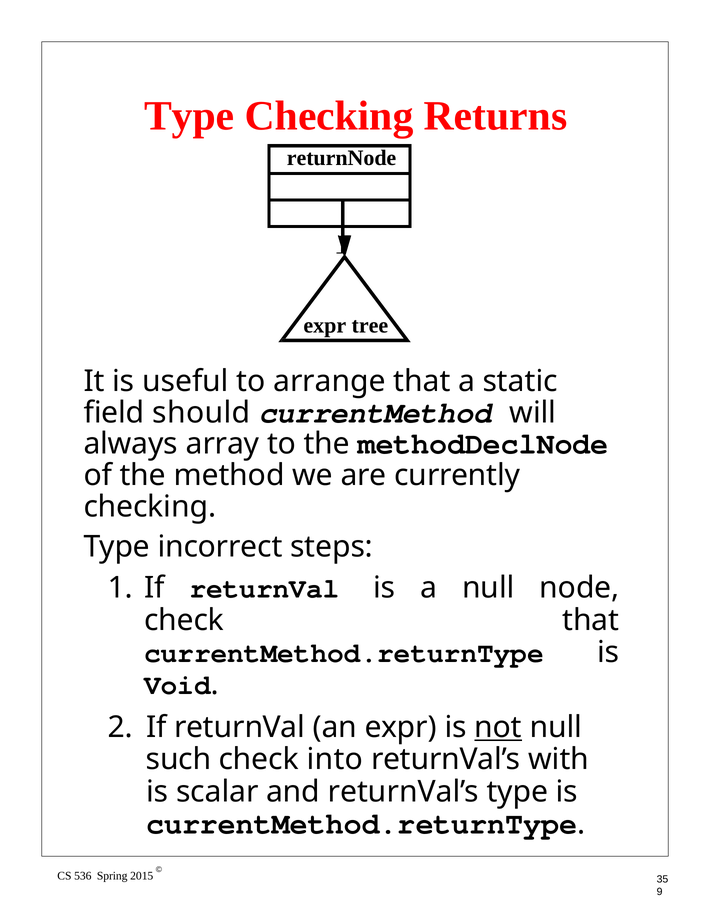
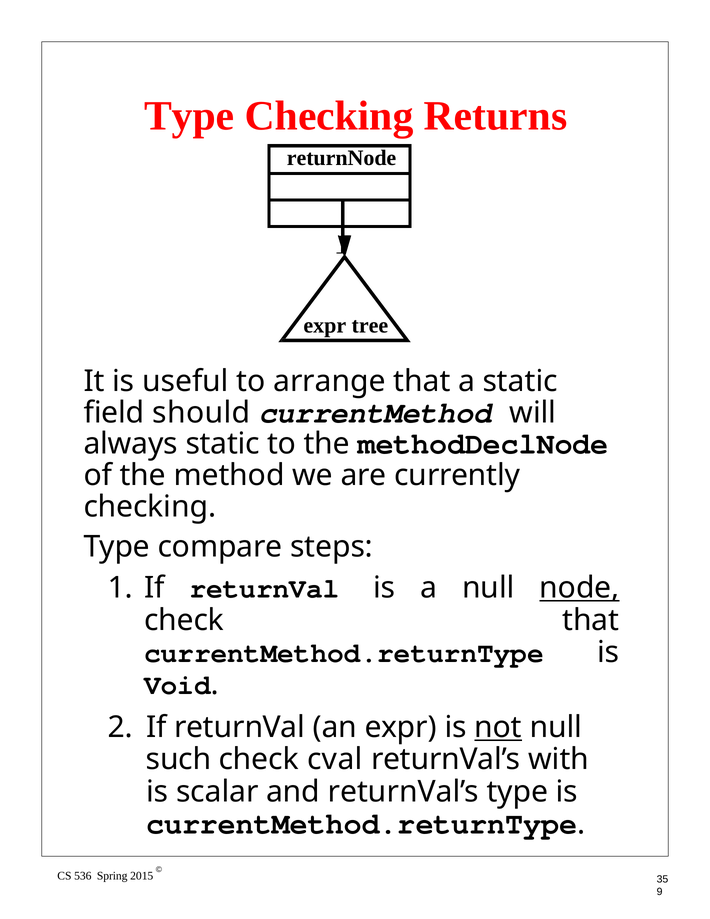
always array: array -> static (223, 444)
incorrect: incorrect -> compare (220, 547)
node underline: none -> present (579, 588)
into: into -> cval (335, 759)
